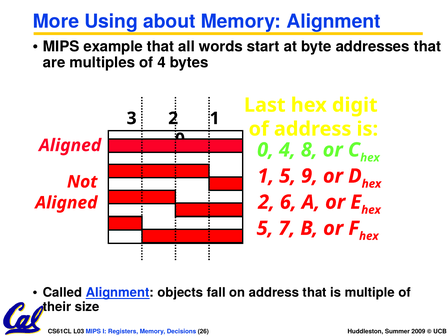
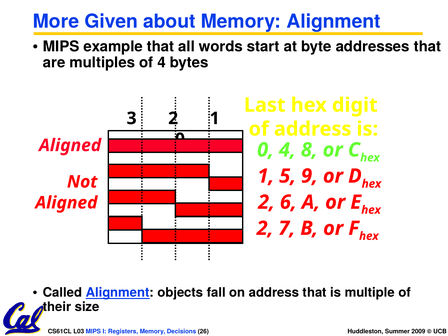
Using: Using -> Given (111, 21)
5: 5 -> 2 (265, 228)
